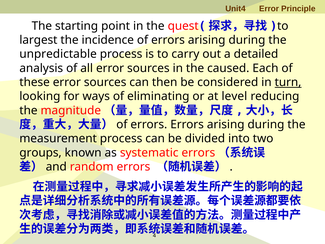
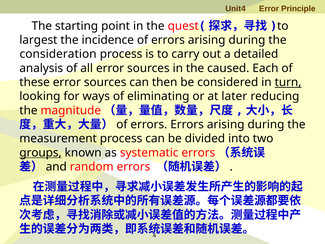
unpredictable: unpredictable -> consideration (58, 54)
level: level -> later (234, 96)
groups underline: none -> present (41, 153)
